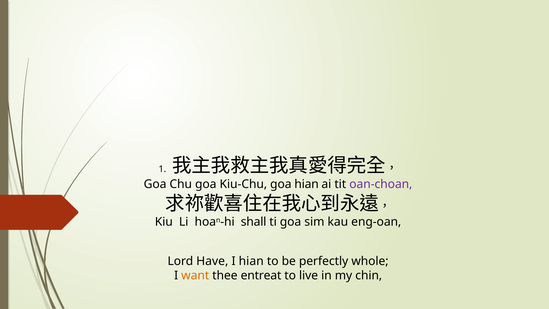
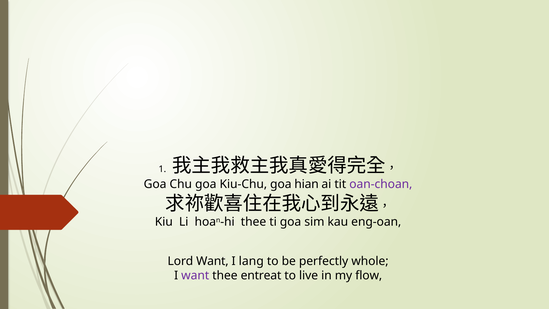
hoan-hi shall: shall -> thee (254, 222)
Lord Have: Have -> Want (212, 261)
I hian: hian -> lang (251, 261)
want colour: orange -> purple (195, 275)
chin: chin -> flow (369, 275)
